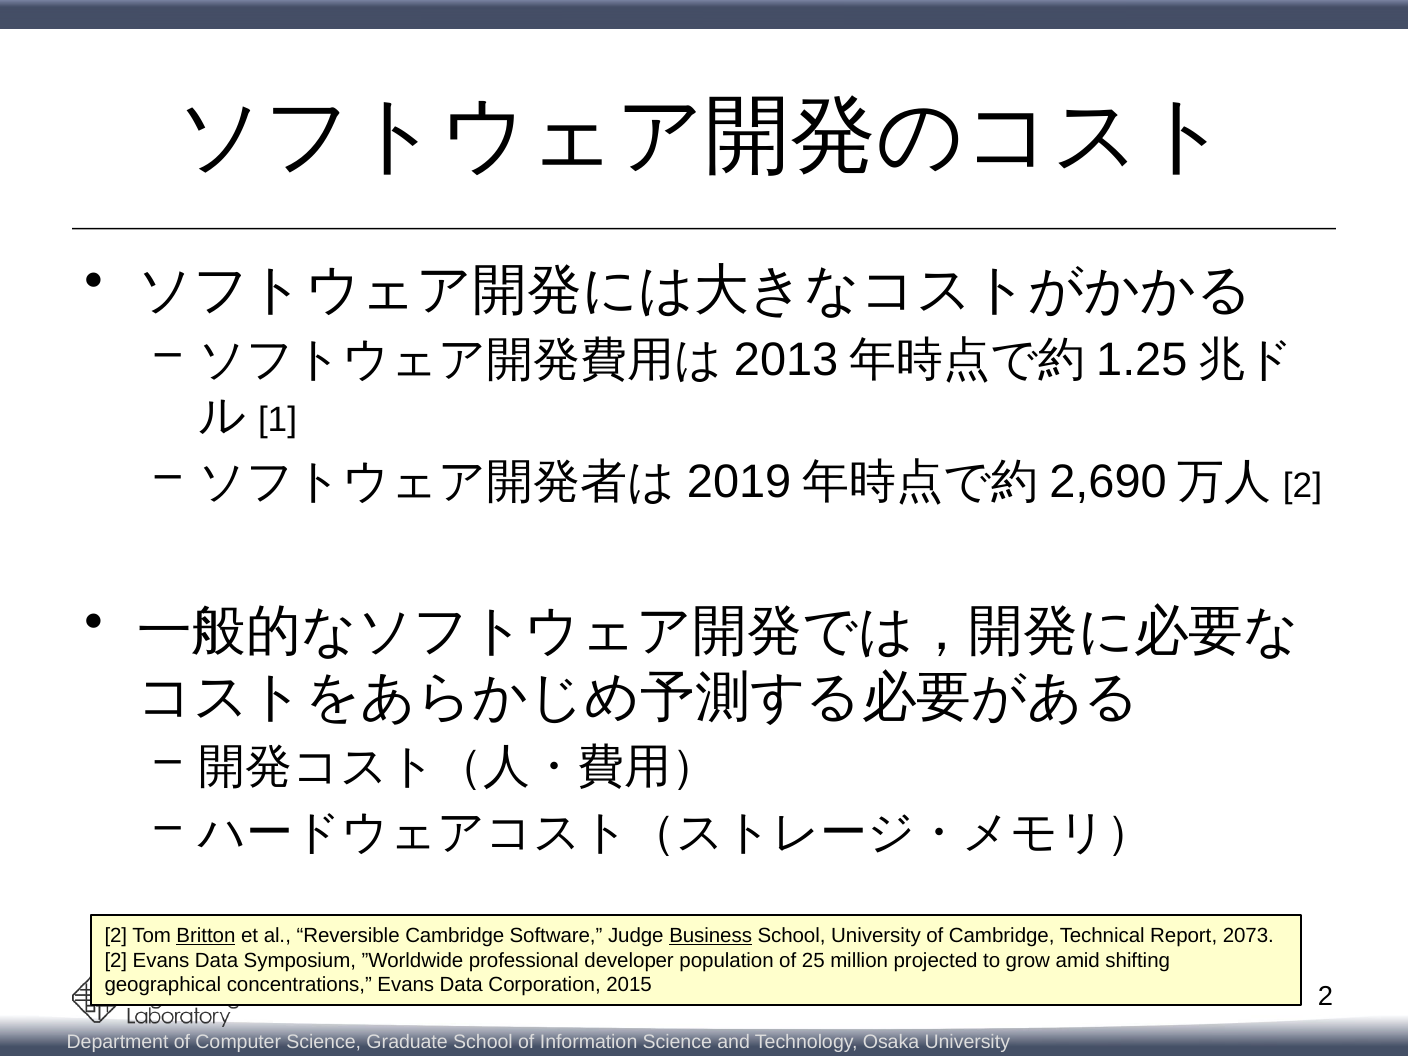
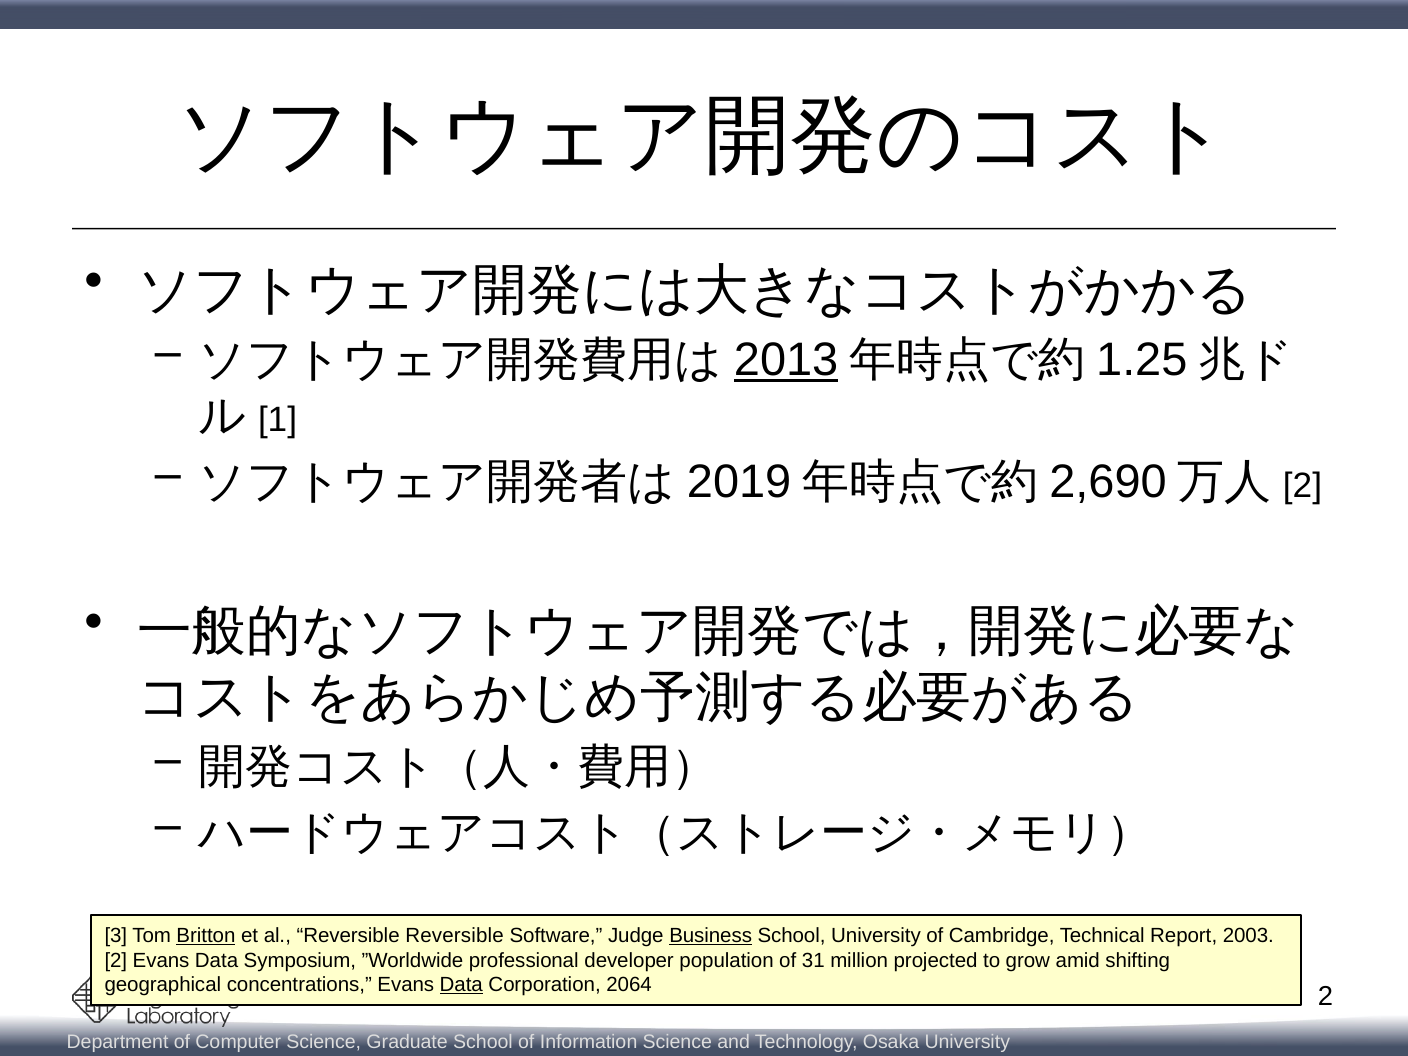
2013 underline: none -> present (786, 360)
2: 2 -> 3 (116, 936)
Reversible Cambridge: Cambridge -> Reversible (455, 936)
2073: 2073 -> 2003 (1248, 936)
25: 25 -> 31 (813, 960)
Data underline: none -> present (461, 985)
2015: 2015 -> 2064 (629, 985)
